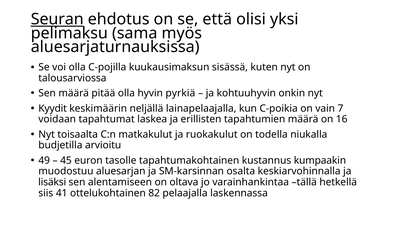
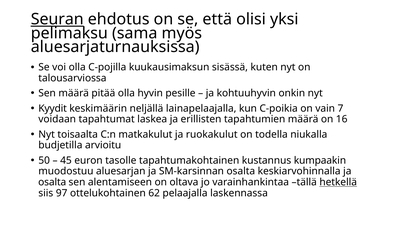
pyrkiä: pyrkiä -> pesille (180, 93)
49: 49 -> 50 (44, 161)
lisäksi: lisäksi -> osalta (52, 182)
hetkellä underline: none -> present (338, 182)
41: 41 -> 97 (62, 193)
82: 82 -> 62 (154, 193)
